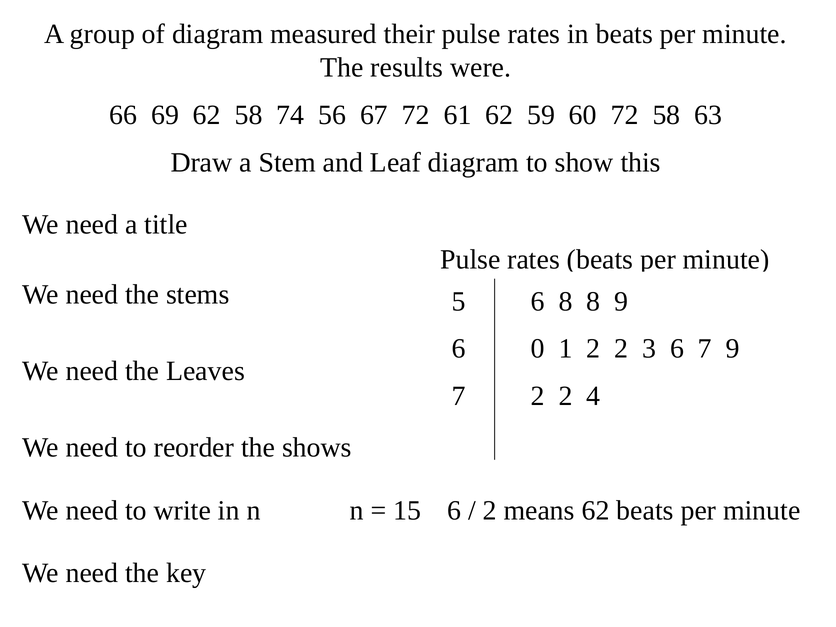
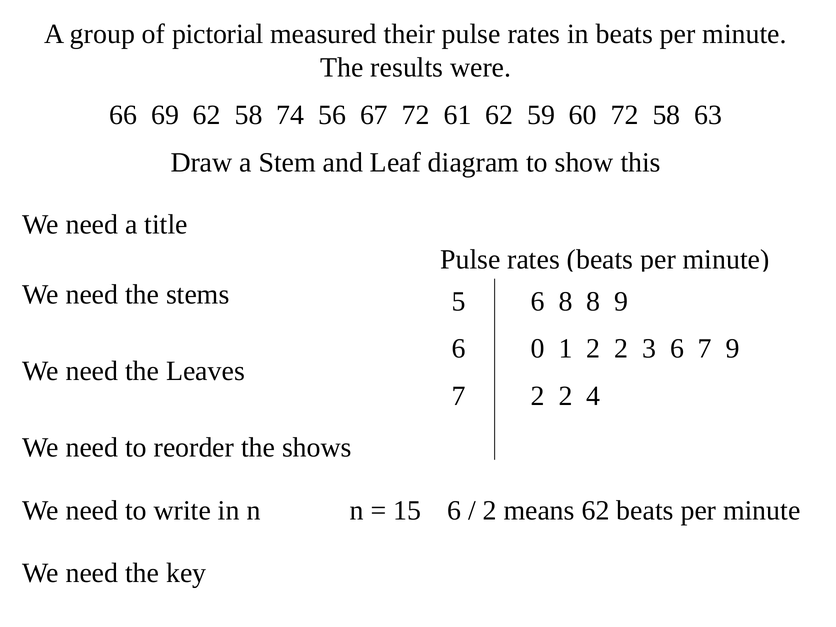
of diagram: diagram -> pictorial (218, 34)
